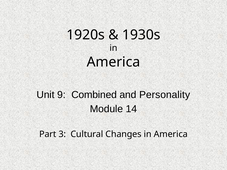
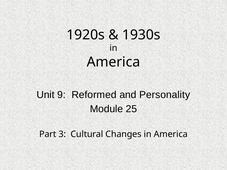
Combined: Combined -> Reformed (94, 95)
14: 14 -> 25 (131, 109)
